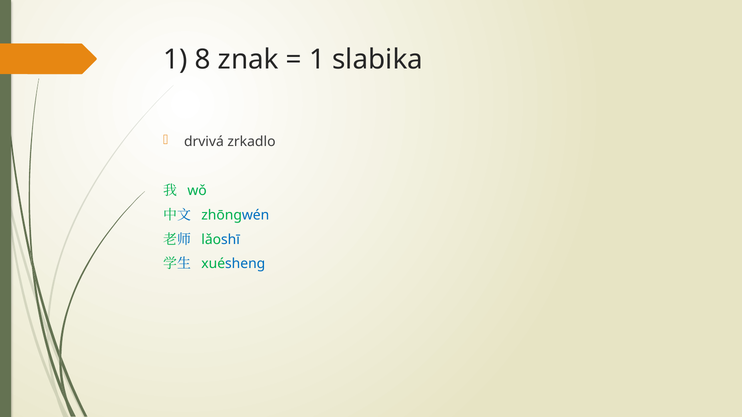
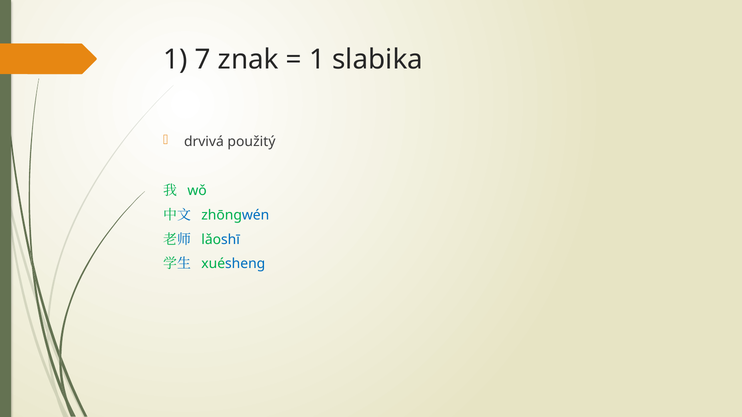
8: 8 -> 7 (203, 59)
zrkadlo: zrkadlo -> použitý (251, 142)
